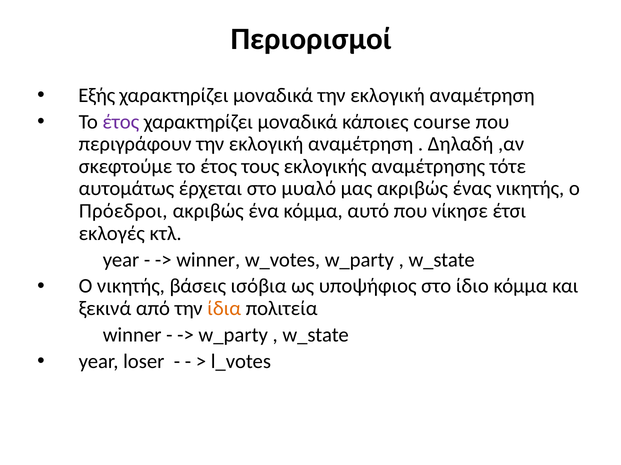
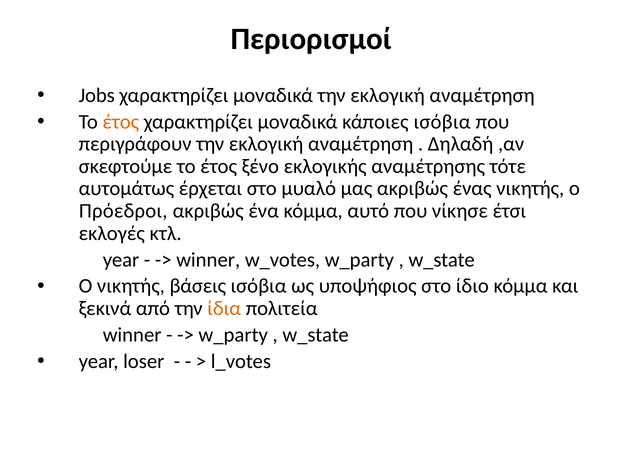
Εξής: Εξής -> Jobs (97, 95)
έτος colour: purple -> orange (121, 122)
κάποιες course: course -> ισόβια (442, 122)
τους: τους -> ξένο (260, 167)
